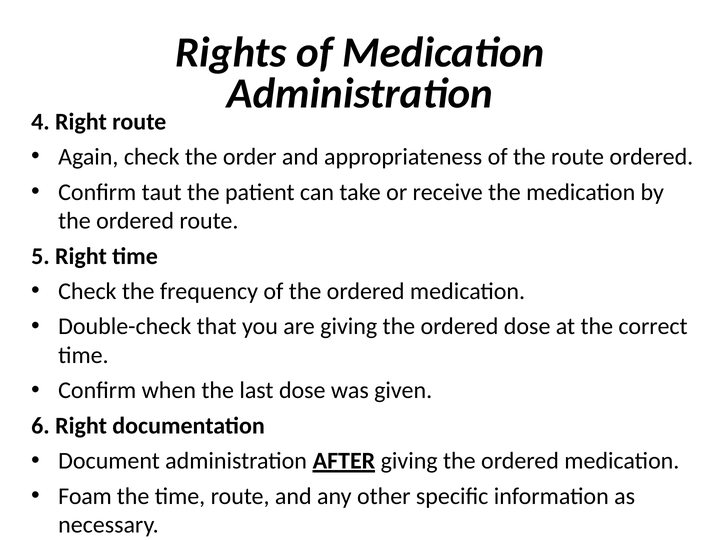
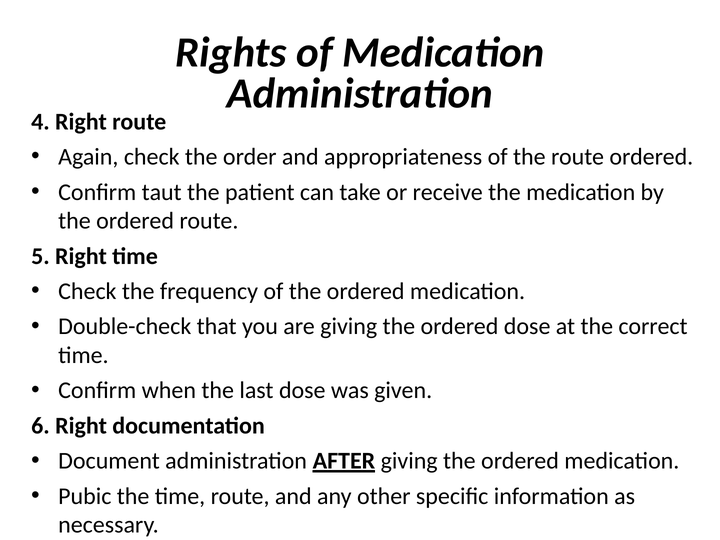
Foam: Foam -> Pubic (85, 496)
